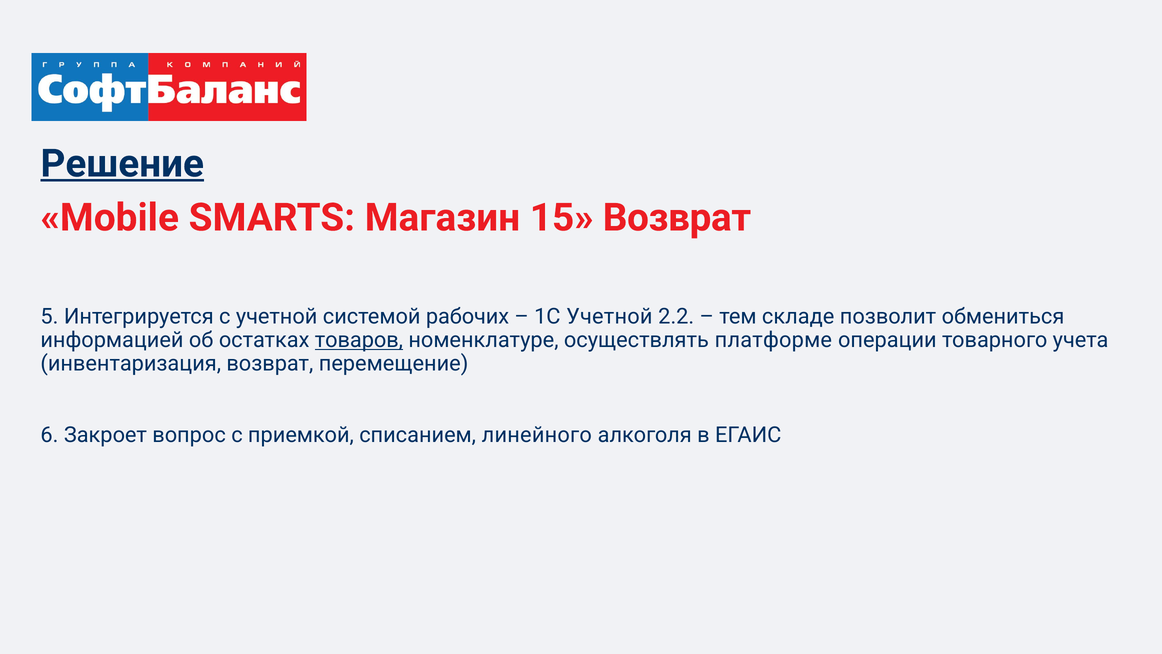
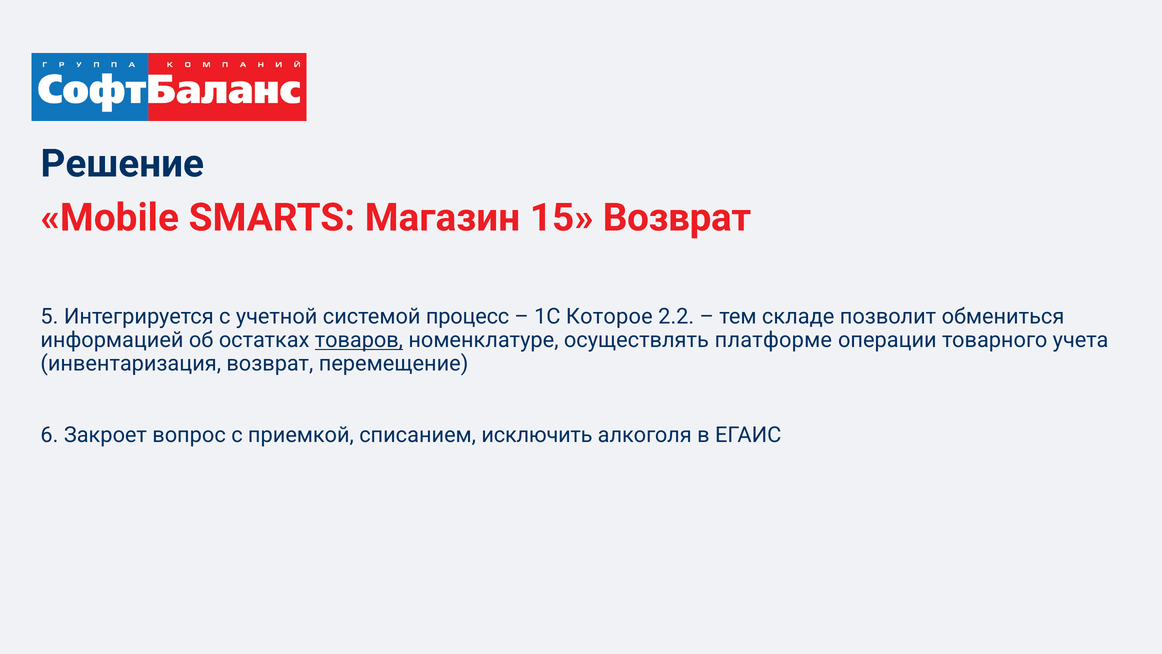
Решение underline: present -> none (122, 164)
рабочих: рабочих -> процесс (468, 316)
1С Учетной: Учетной -> Которое (609, 316)
линейного: линейного -> исключить (537, 435)
